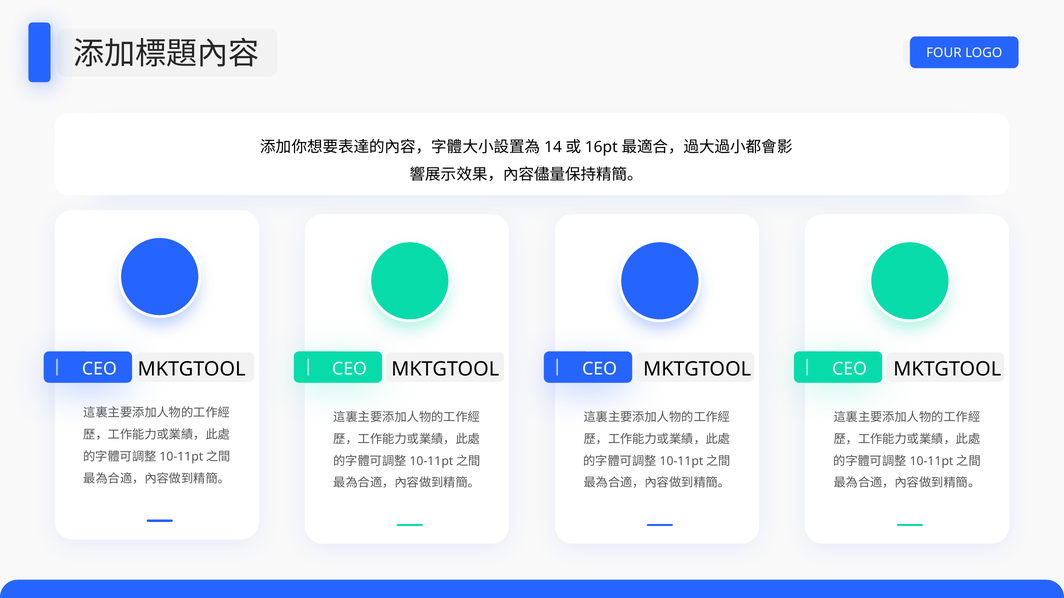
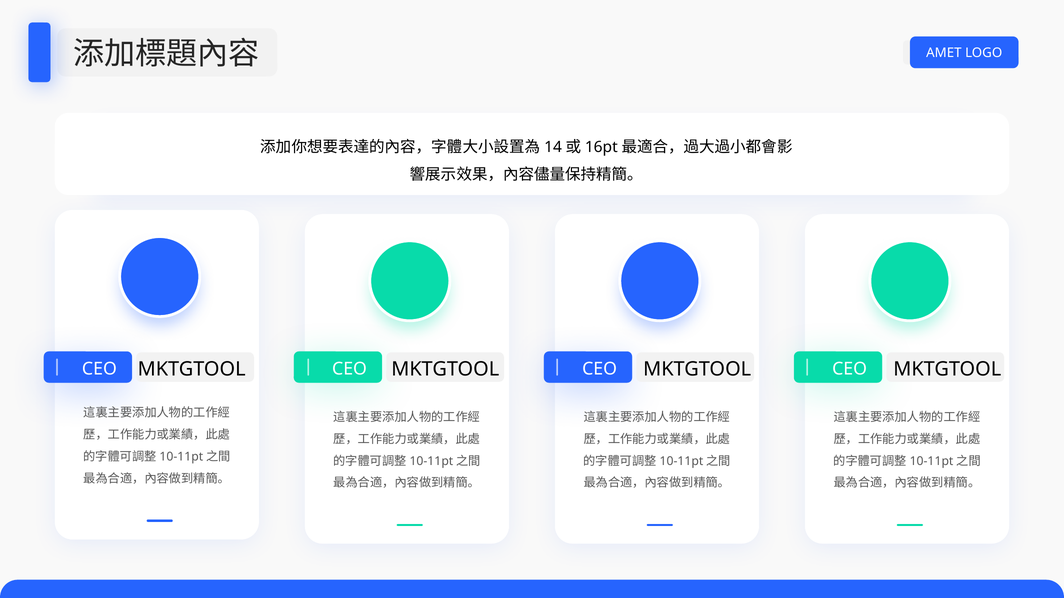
FOUR: FOUR -> AMET (944, 53)
